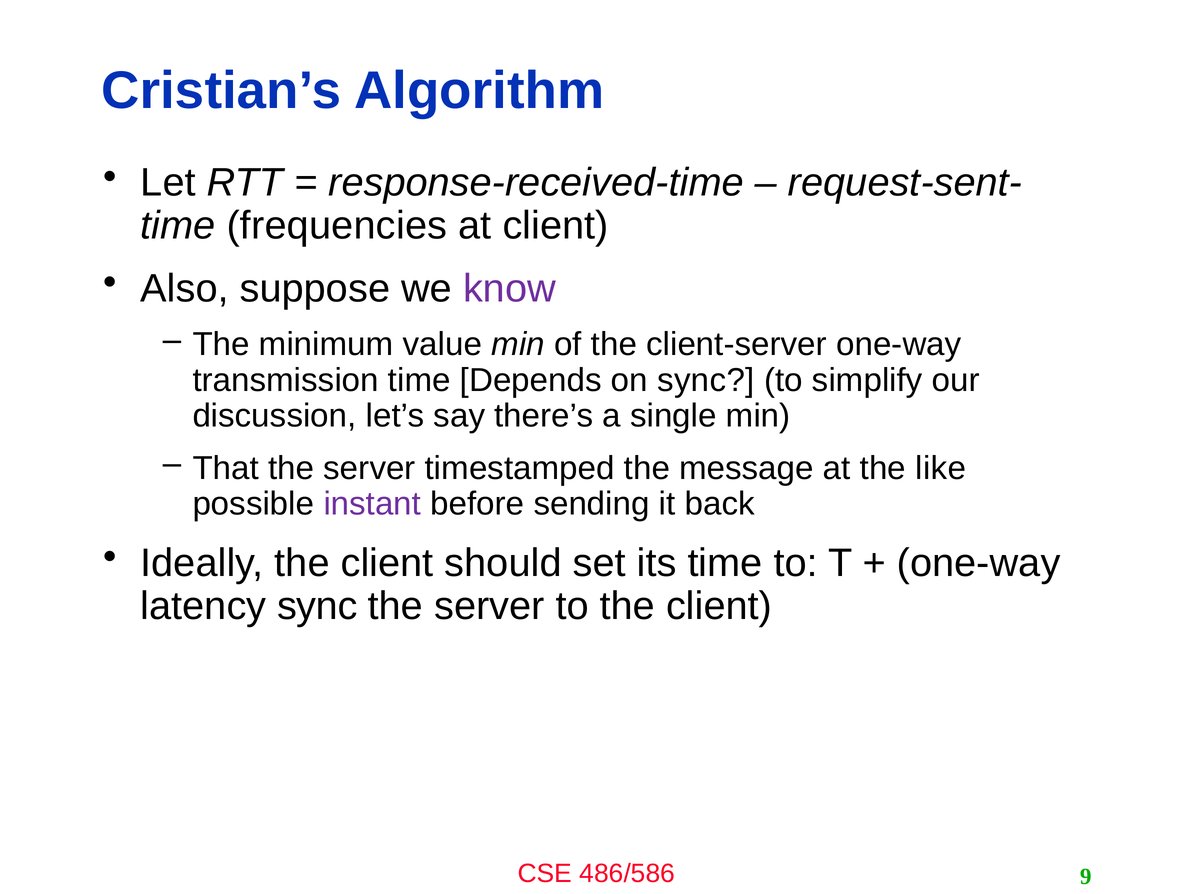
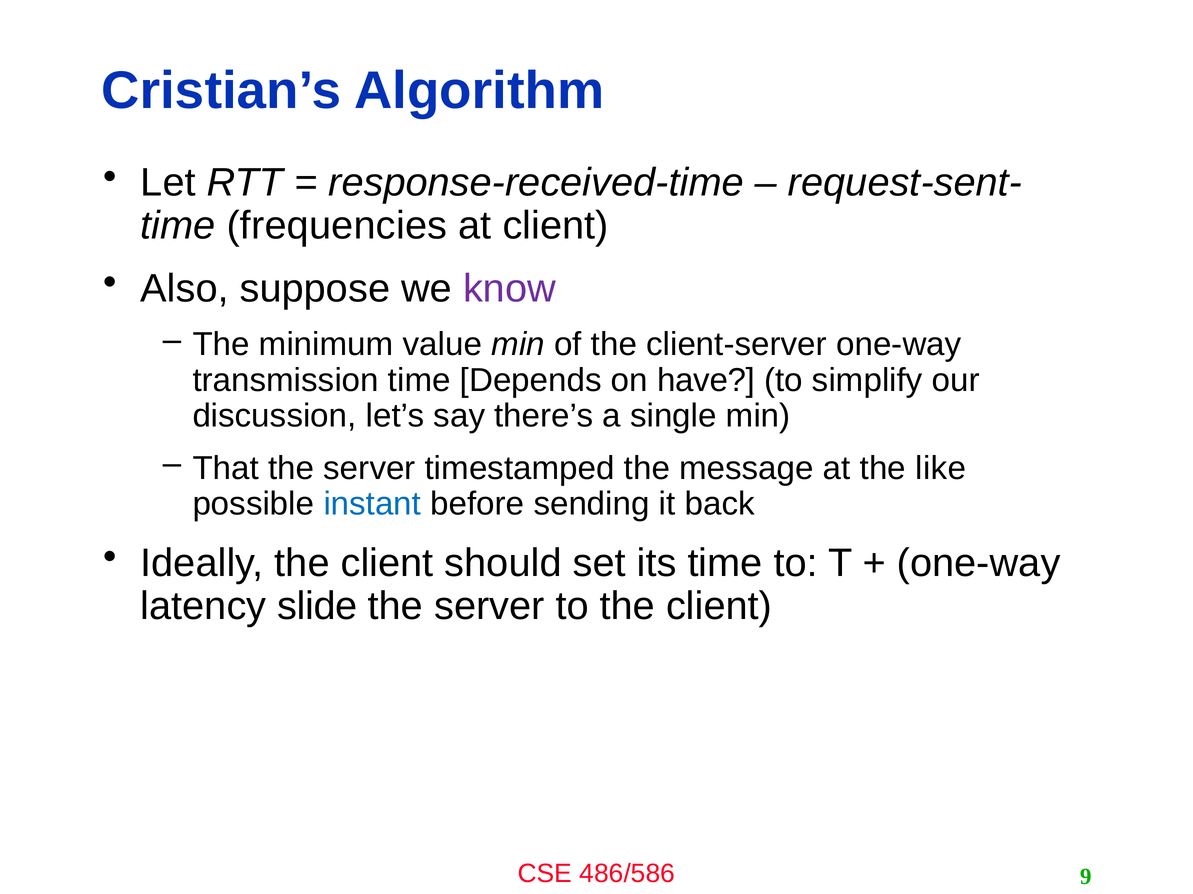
on sync: sync -> have (706, 380)
instant colour: purple -> blue (372, 504)
latency sync: sync -> slide (317, 607)
